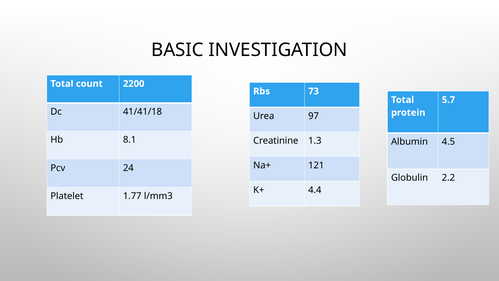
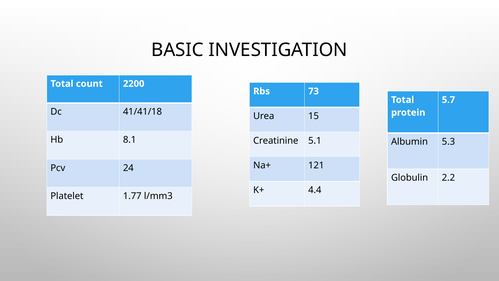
97: 97 -> 15 (314, 116)
1.3: 1.3 -> 5.1 (315, 141)
4.5: 4.5 -> 5.3 (448, 142)
